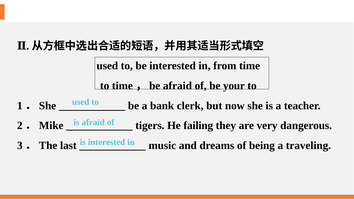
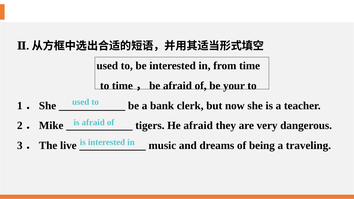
He failing: failing -> afraid (198, 126)
last: last -> live (68, 145)
